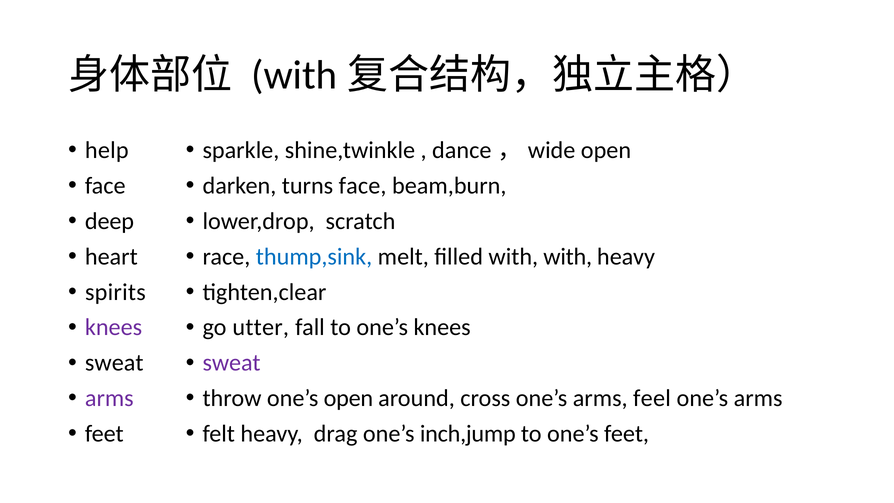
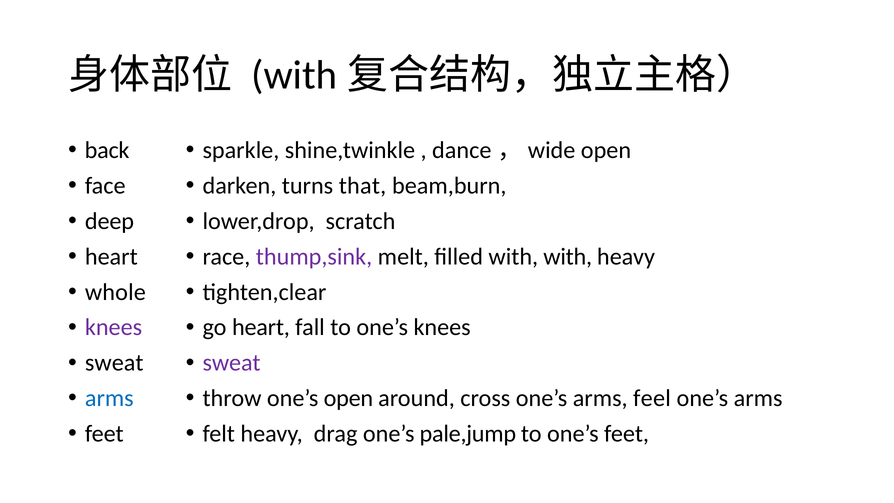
help: help -> back (107, 150)
turns face: face -> that (363, 186)
thump,sink colour: blue -> purple (314, 256)
spirits: spirits -> whole (115, 292)
go utter: utter -> heart (261, 327)
arms colour: purple -> blue (109, 398)
inch,jump: inch,jump -> pale,jump (468, 434)
